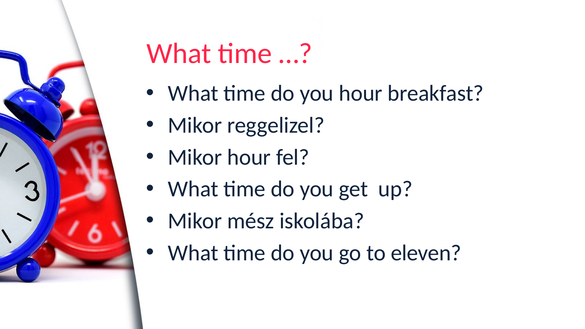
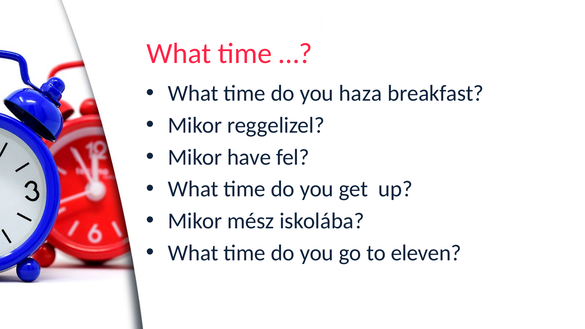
you hour: hour -> haza (361, 94)
Mikor hour: hour -> have (249, 157)
